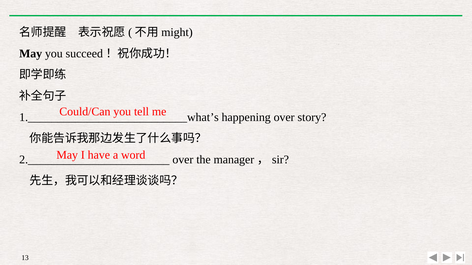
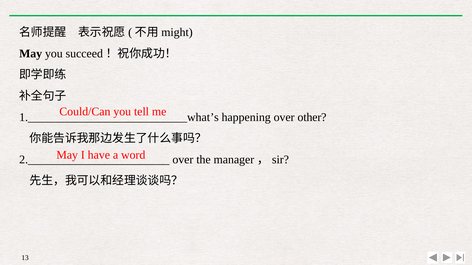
story: story -> other (312, 117)
